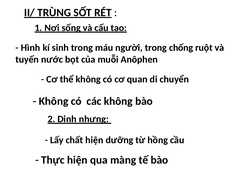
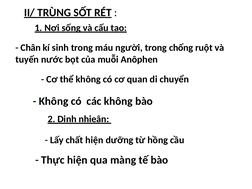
Hình: Hình -> Chân (31, 48)
nhưng: nhưng -> nhieân (94, 119)
